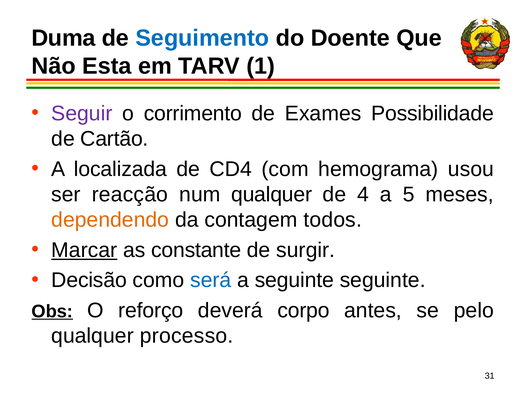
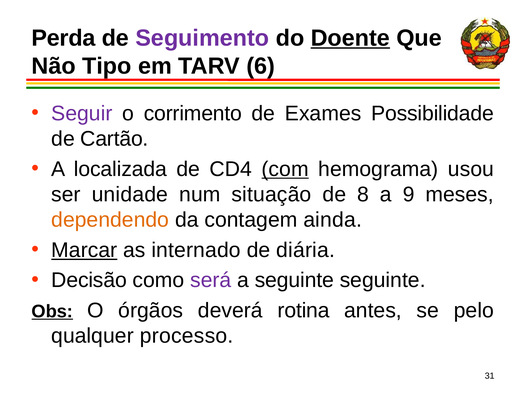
Duma: Duma -> Perda (63, 38)
Seguimento colour: blue -> purple (202, 38)
Doente underline: none -> present (350, 38)
Esta: Esta -> Tipo (107, 66)
1: 1 -> 6 (261, 66)
com underline: none -> present (285, 169)
reacção: reacção -> unidade (130, 194)
num qualquer: qualquer -> situação (271, 194)
4: 4 -> 8 (363, 194)
5: 5 -> 9 (409, 194)
todos: todos -> ainda (333, 220)
constante: constante -> internado (196, 250)
surgir: surgir -> diária (306, 250)
será colour: blue -> purple (211, 280)
reforço: reforço -> órgãos (151, 310)
corpo: corpo -> rotina (304, 310)
